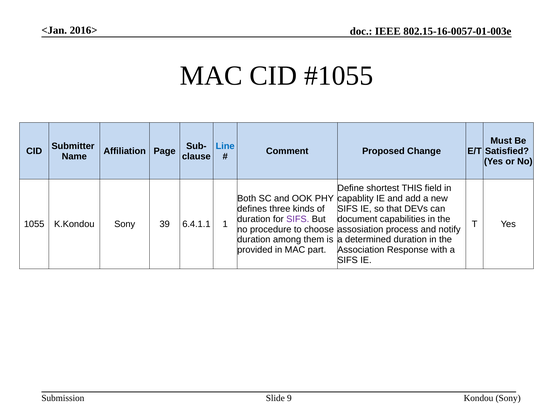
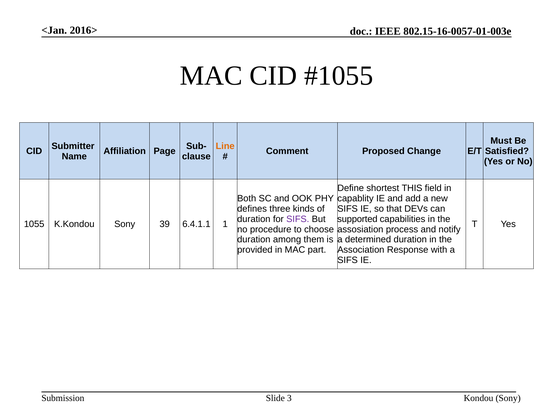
Line colour: blue -> orange (225, 146)
document: document -> supported (357, 219)
9: 9 -> 3 (289, 398)
